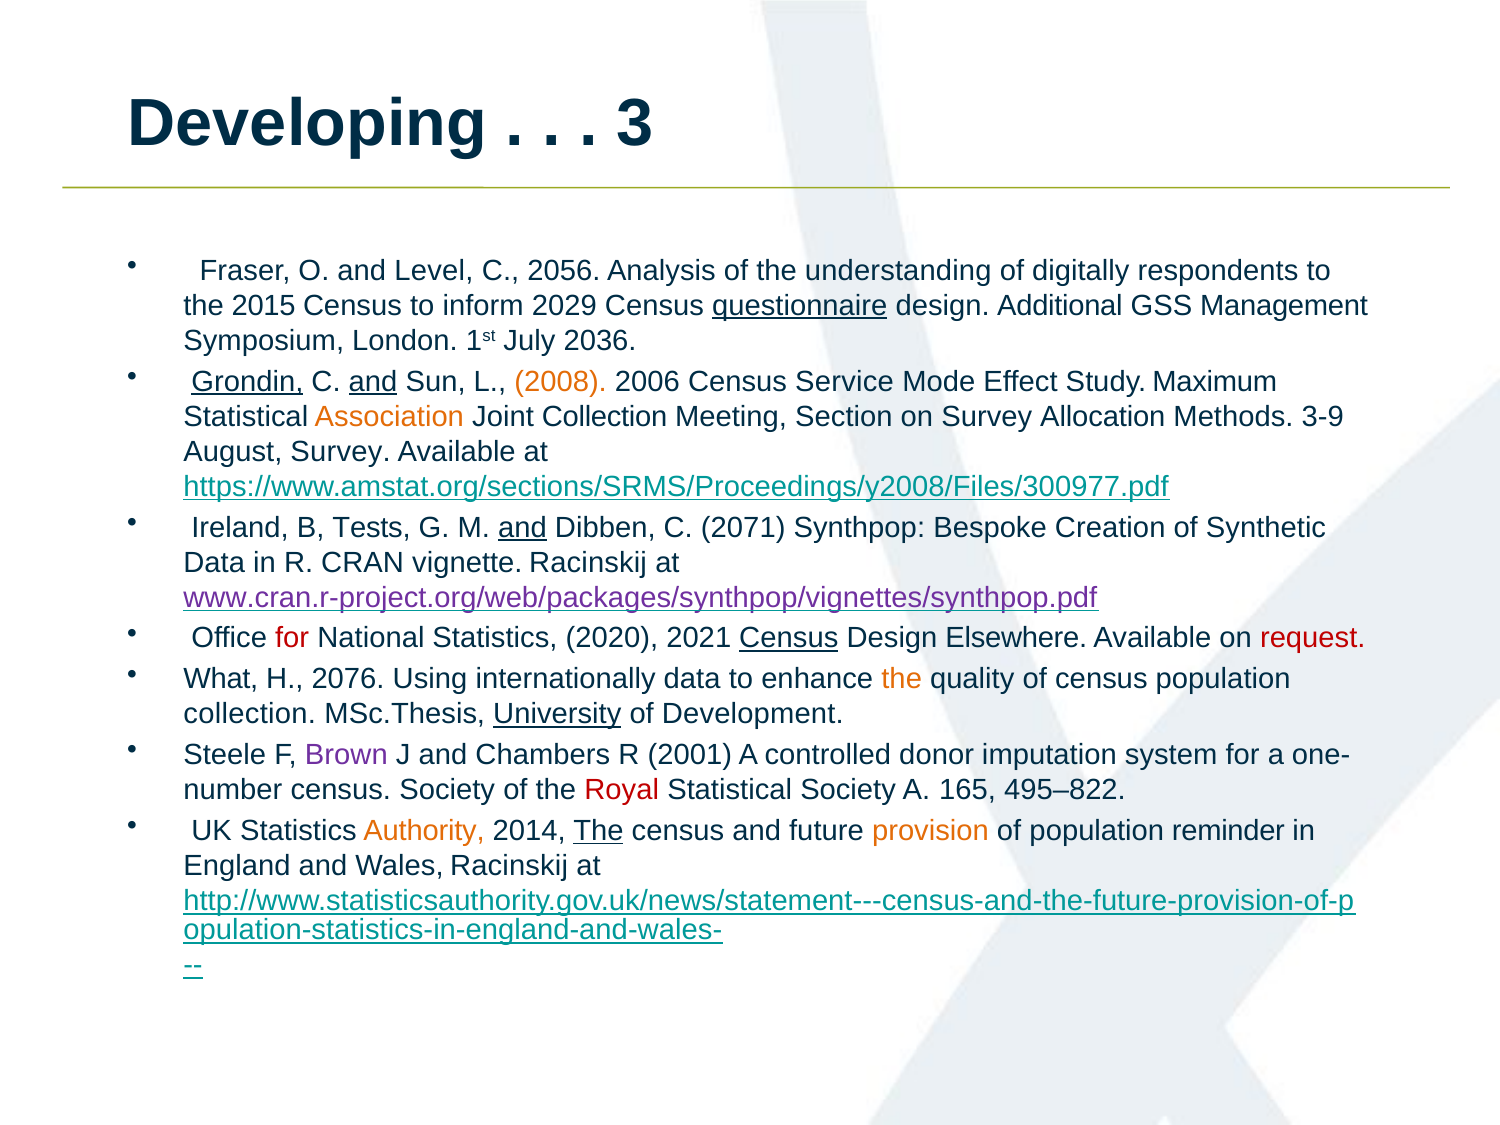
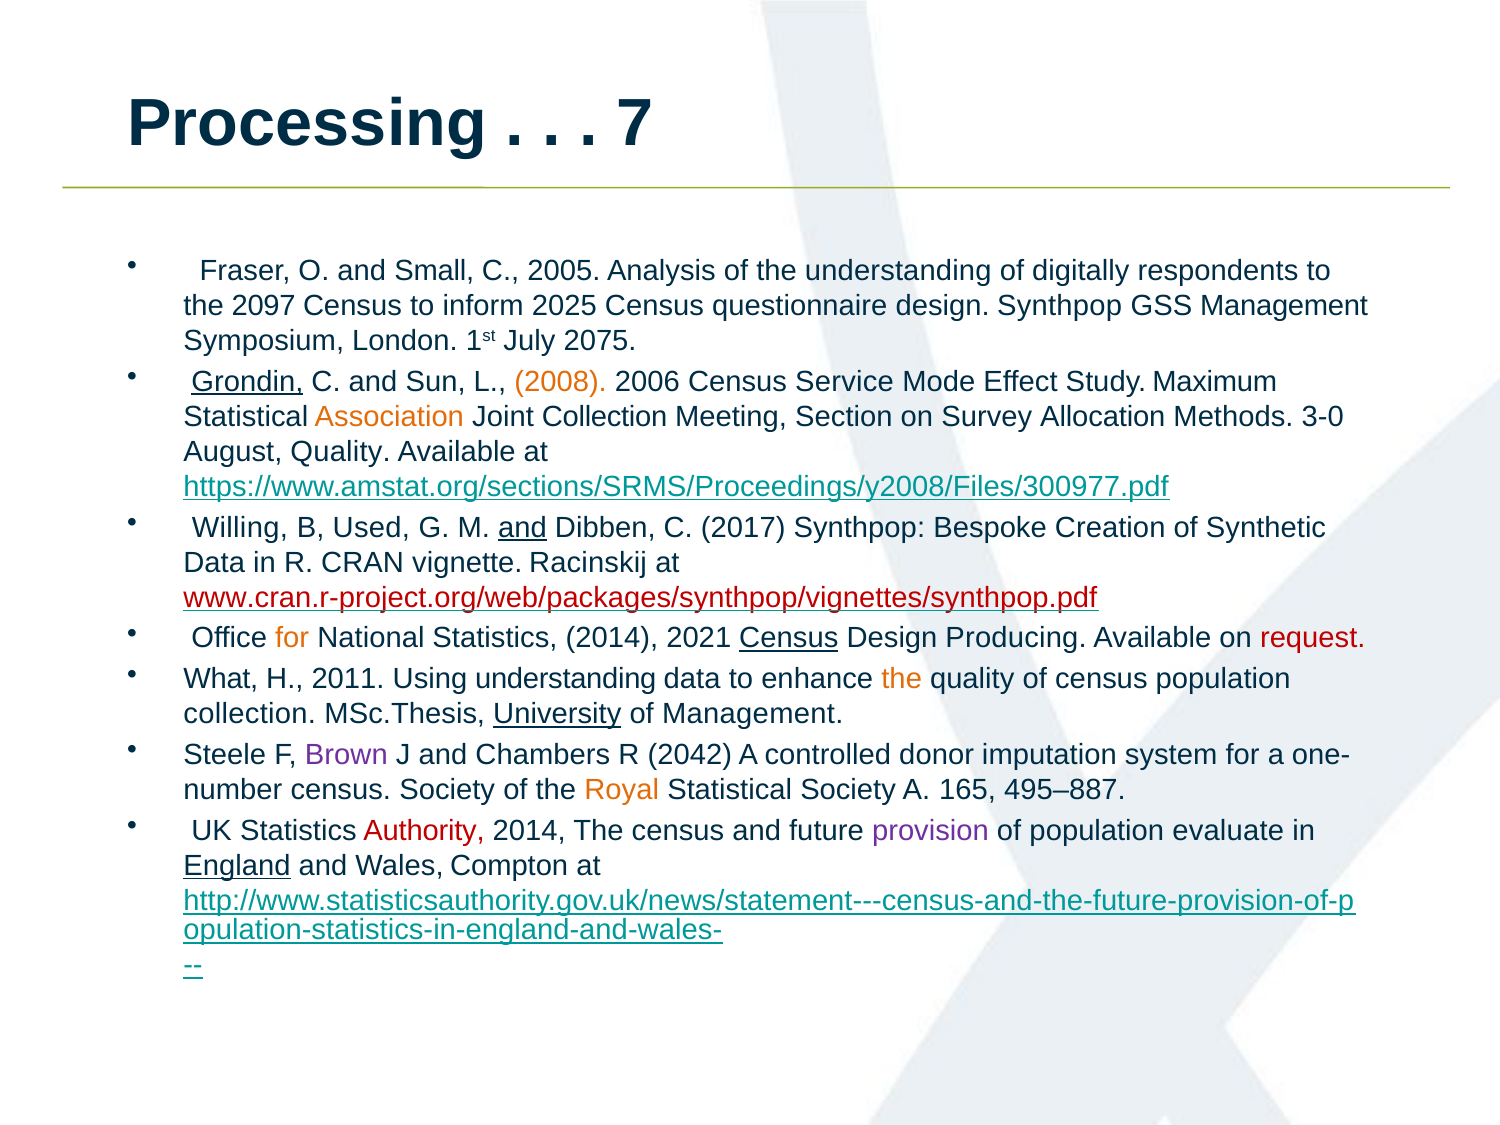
Developing: Developing -> Processing (307, 123)
3: 3 -> 7 (635, 123)
Level: Level -> Small (434, 271)
2056: 2056 -> 2005 (564, 271)
2015: 2015 -> 2097 (264, 306)
2029: 2029 -> 2025 (564, 306)
questionnaire underline: present -> none (800, 306)
design Additional: Additional -> Synthpop (1060, 306)
2036: 2036 -> 2075 (600, 341)
and underline: present -> none (373, 381)
3-9: 3-9 -> 3-0 (1323, 417)
August Survey: Survey -> Quality (341, 452)
Ireland: Ireland -> Willing (240, 527)
Tests: Tests -> Used (371, 527)
2071: 2071 -> 2017 (743, 527)
www.cran.r-project.org/web/packages/synthpop/vignettes/synthpop.pdf colour: purple -> red (640, 597)
for colour: red -> orange (292, 638)
Statistics 2020: 2020 -> 2014 (612, 638)
Elsewhere: Elsewhere -> Producing (1016, 638)
2076: 2076 -> 2011 (348, 679)
Using internationally: internationally -> understanding (566, 679)
of Development: Development -> Management (753, 714)
2001: 2001 -> 2042 (690, 755)
Royal colour: red -> orange (622, 790)
495–822: 495–822 -> 495–887 (1065, 790)
Authority colour: orange -> red (424, 831)
The underline: present -> none (598, 831)
provision colour: orange -> purple (930, 831)
reminder: reminder -> evaluate (1228, 831)
England underline: none -> present (237, 866)
Wales Racinskij: Racinskij -> Compton (509, 866)
